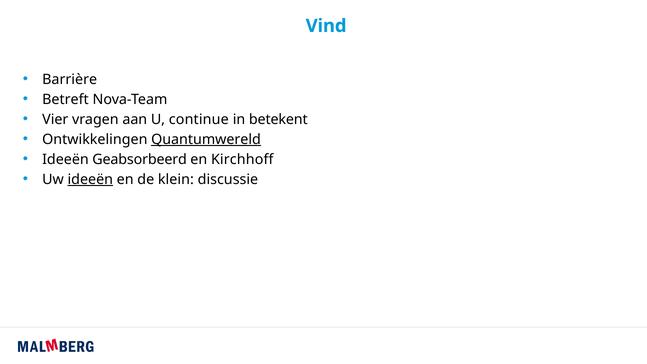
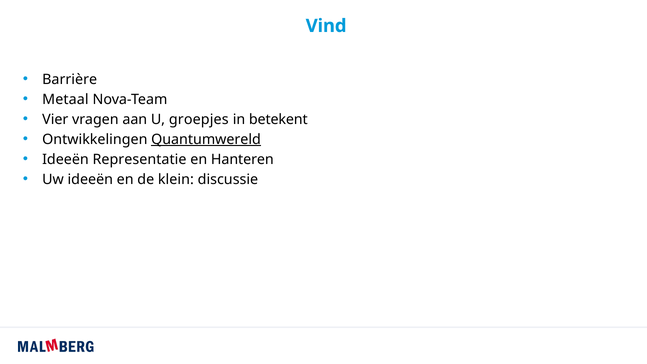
Betreft: Betreft -> Metaal (65, 99)
continue: continue -> groepjes (199, 119)
Geabsorbeerd: Geabsorbeerd -> Representatie (140, 159)
Kirchhoff: Kirchhoff -> Hanteren (242, 159)
ideeën underline: present -> none (90, 179)
